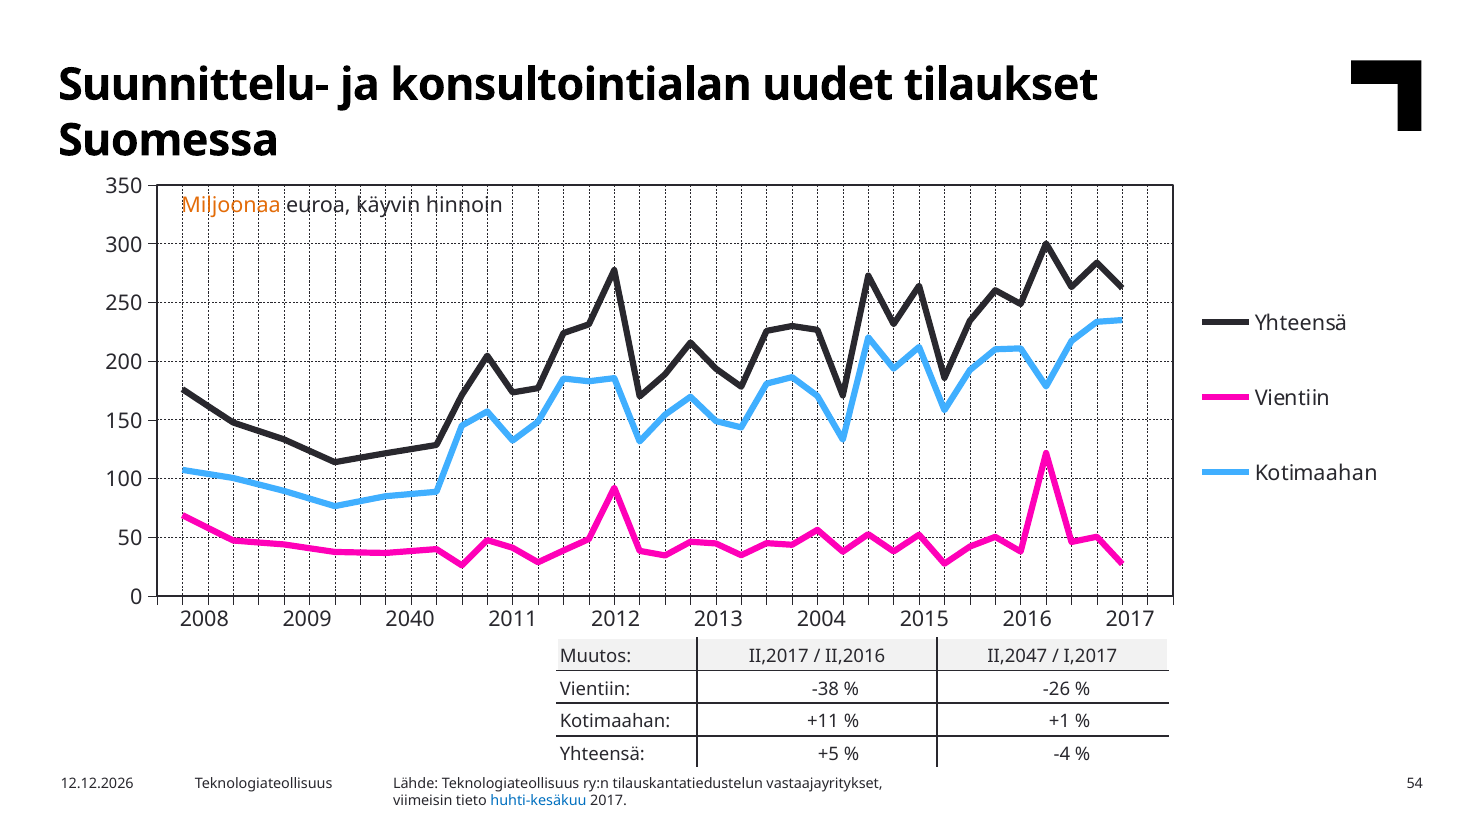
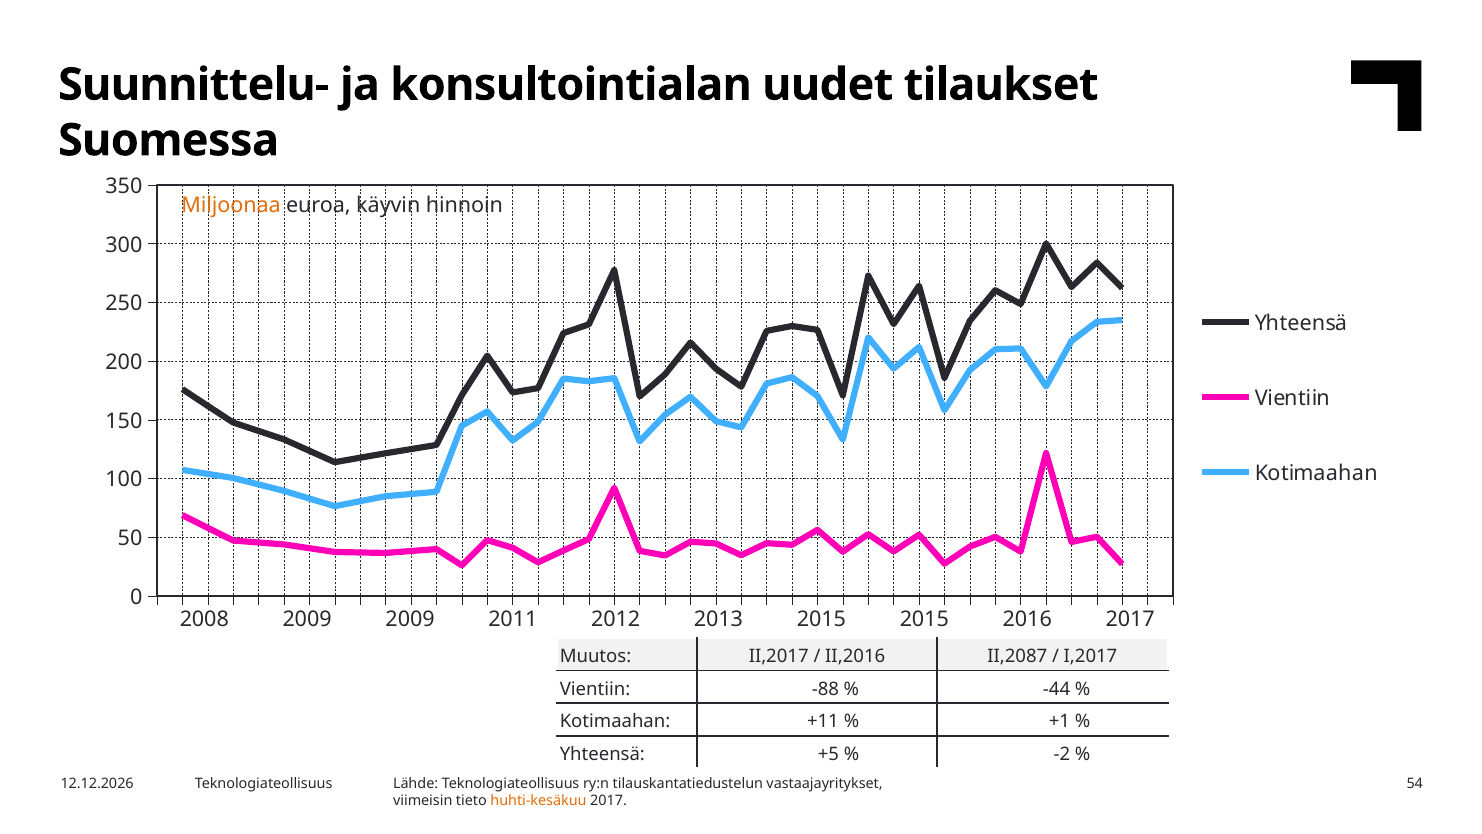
2009 2040: 2040 -> 2009 (410, 619)
2013 2004: 2004 -> 2015 (821, 619)
II,2047: II,2047 -> II,2087 (1017, 656)
-38: -38 -> -88 (825, 689)
-26: -26 -> -44 (1057, 689)
-4: -4 -> -2 (1062, 754)
huhti-kesäkuu colour: blue -> orange (538, 801)
